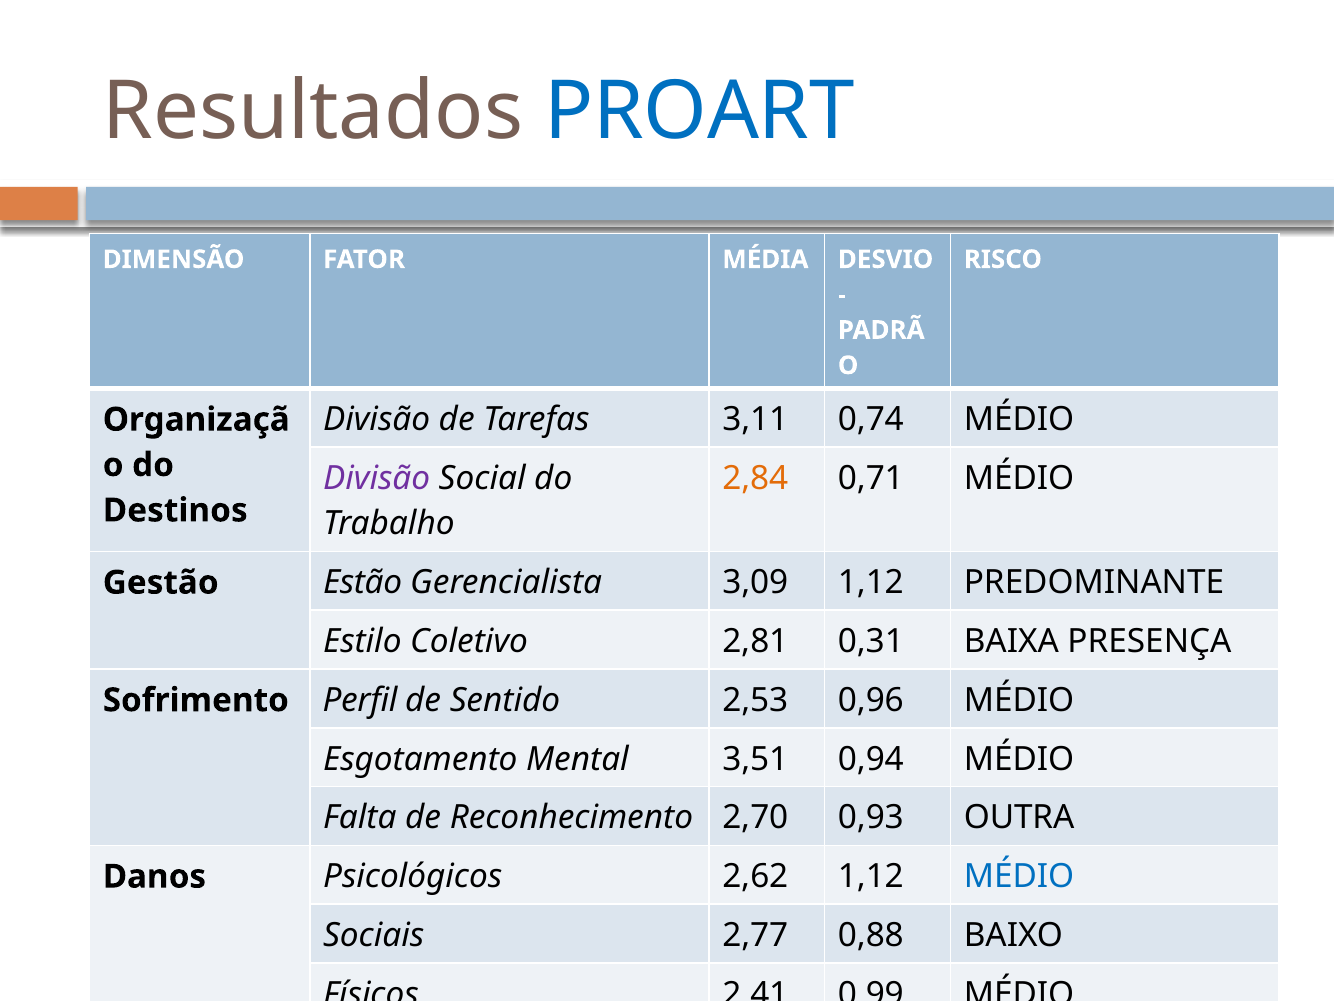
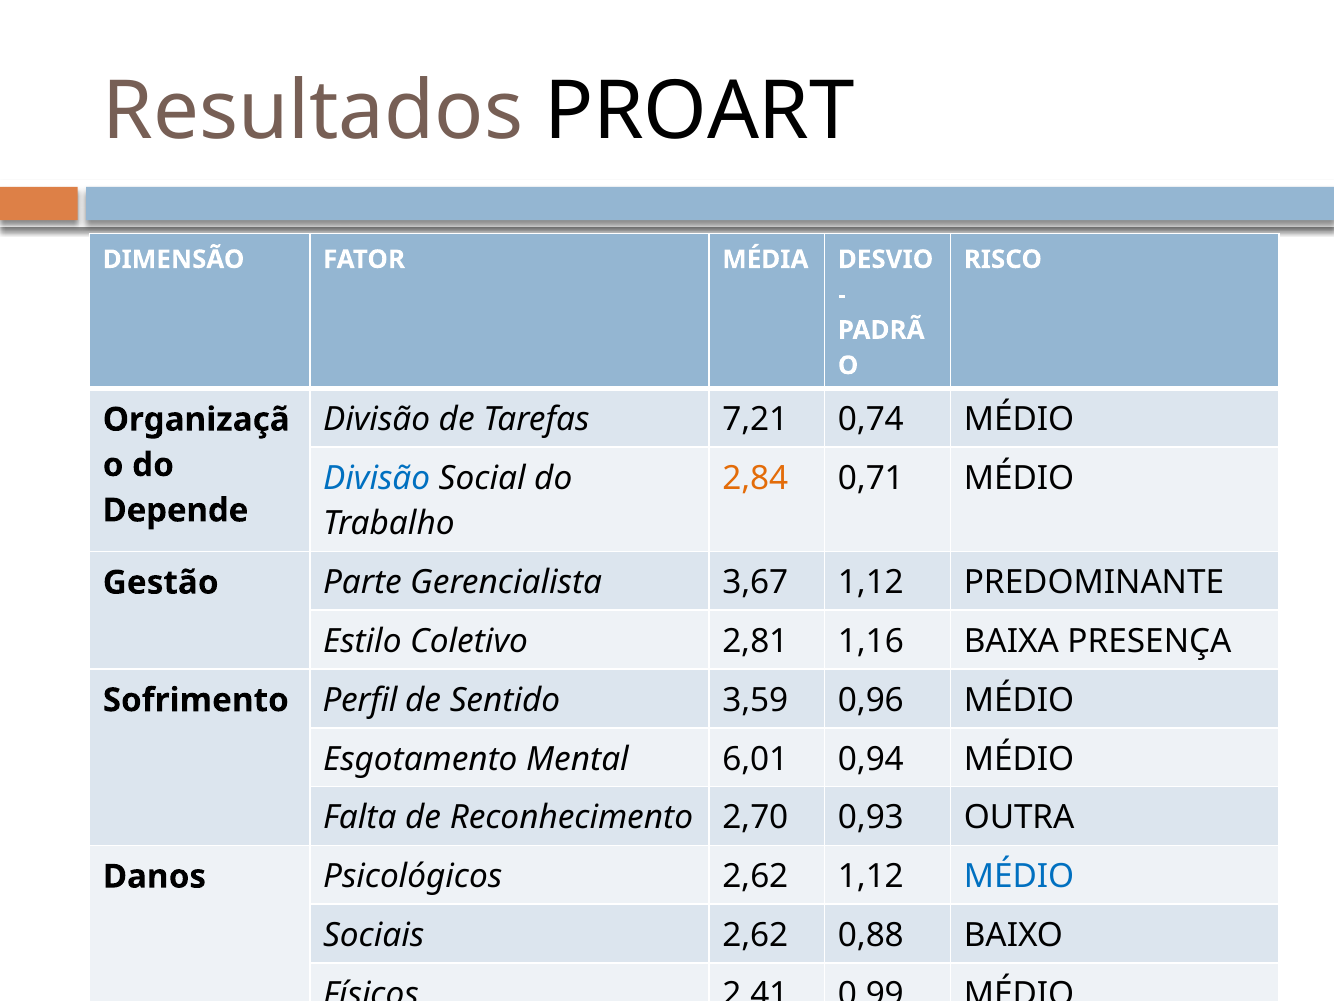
PROART colour: blue -> black (699, 111)
3,11: 3,11 -> 7,21 (755, 419)
Divisão colour: purple -> blue (377, 478)
Destinos: Destinos -> Depende (175, 510)
Estão: Estão -> Parte (362, 582)
3,09: 3,09 -> 3,67 (755, 582)
0,31: 0,31 -> 1,16 (871, 641)
2,53: 2,53 -> 3,59 (755, 700)
3,51: 3,51 -> 6,01 (755, 759)
Sociais 2,77: 2,77 -> 2,62 (755, 935)
